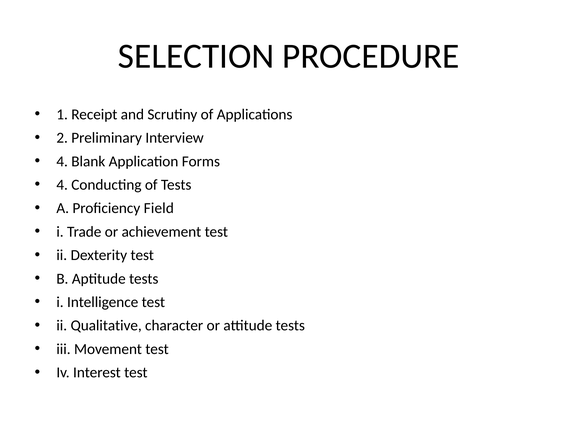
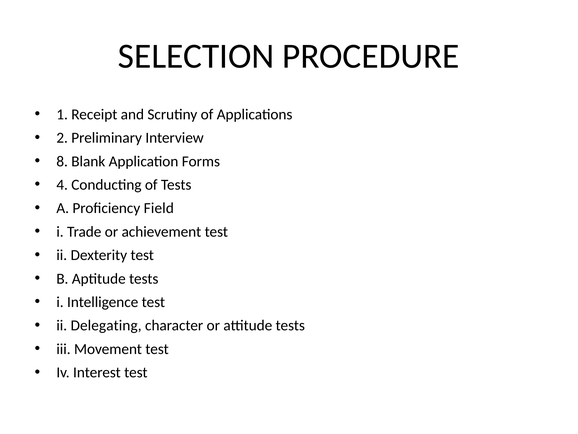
4: 4 -> 8 (62, 161)
Qualitative: Qualitative -> Delegating (106, 325)
